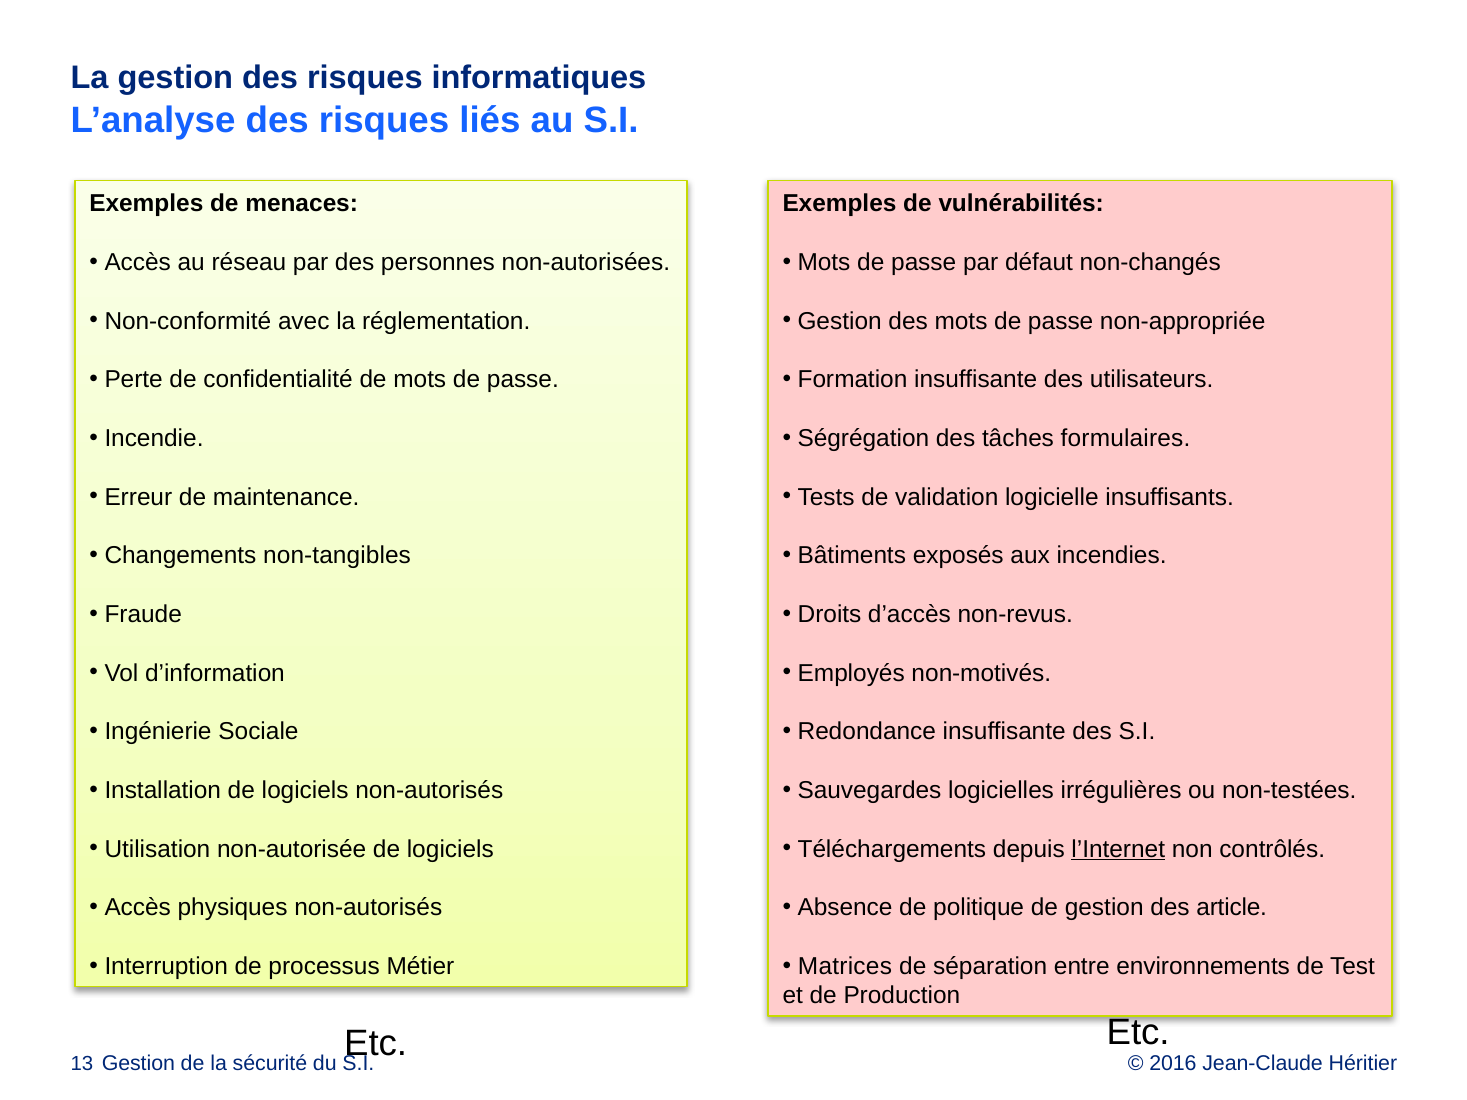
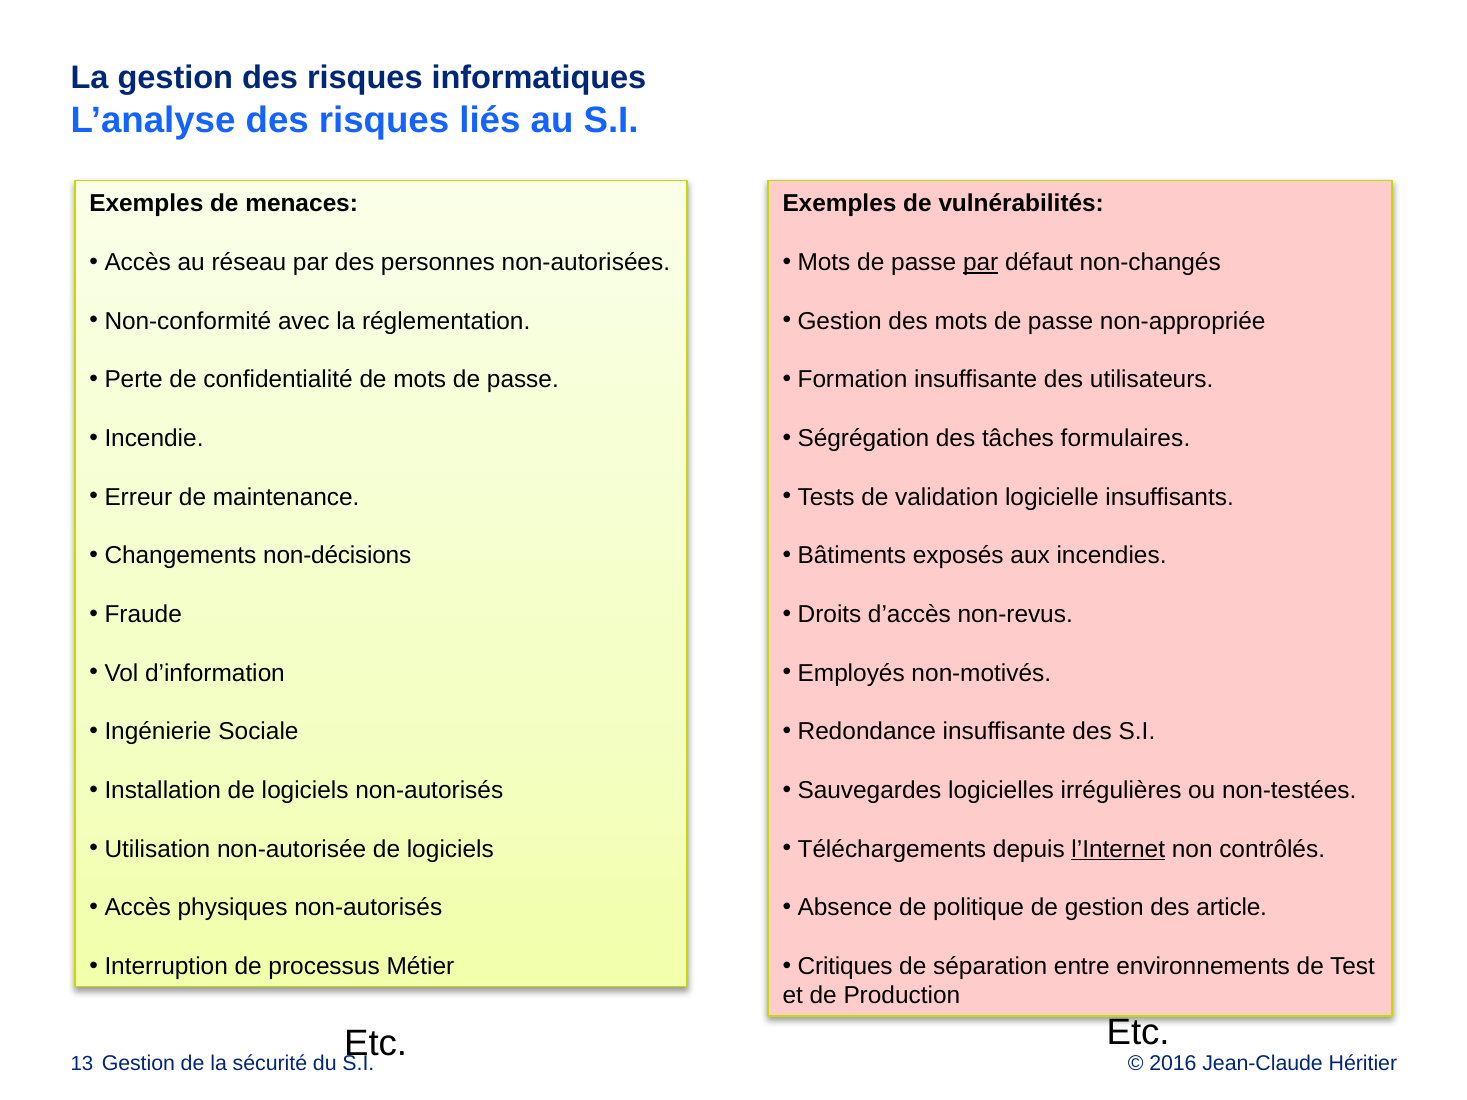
par underline: none -> present (981, 263)
non-tangibles: non-tangibles -> non-décisions (337, 556)
Matrices: Matrices -> Critiques (845, 967)
